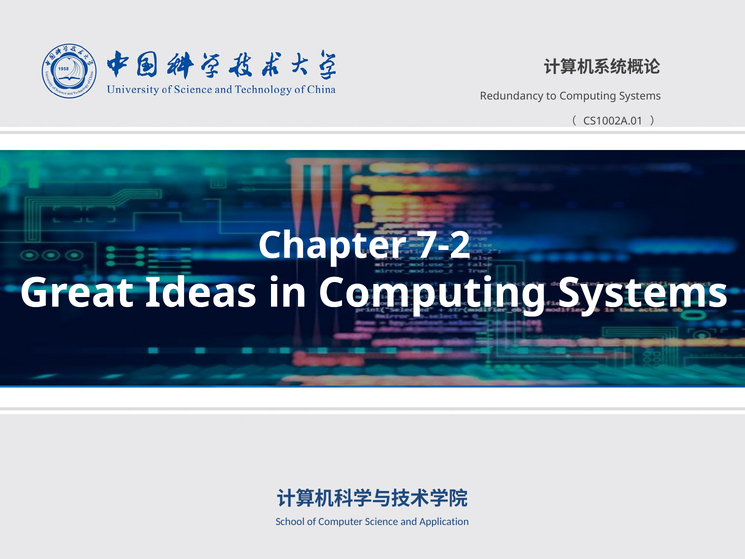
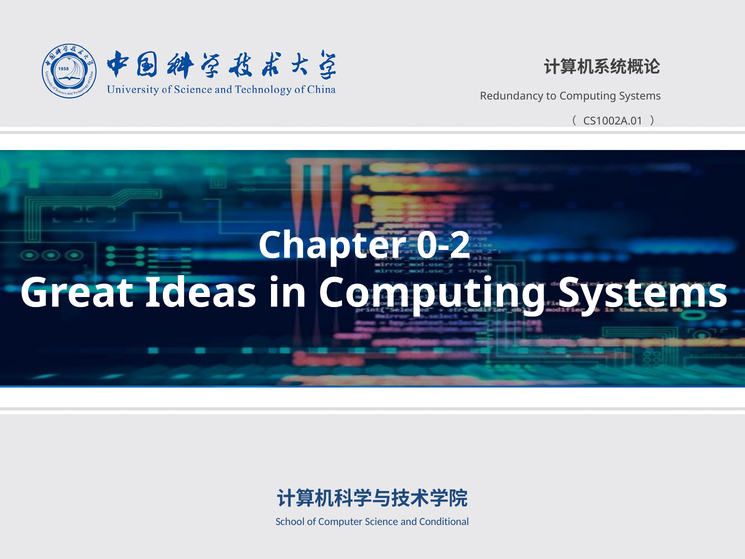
7-2: 7-2 -> 0-2 (444, 245)
Application: Application -> Conditional (444, 522)
